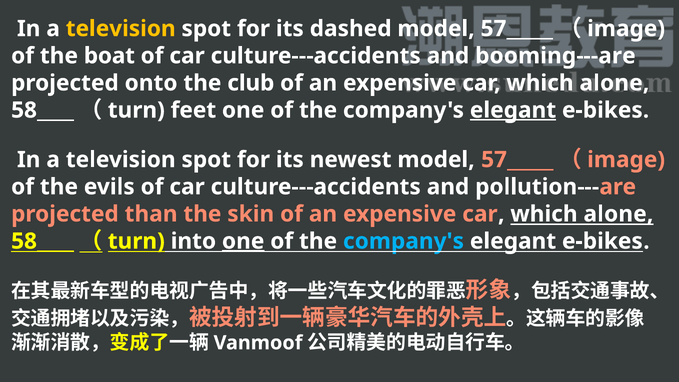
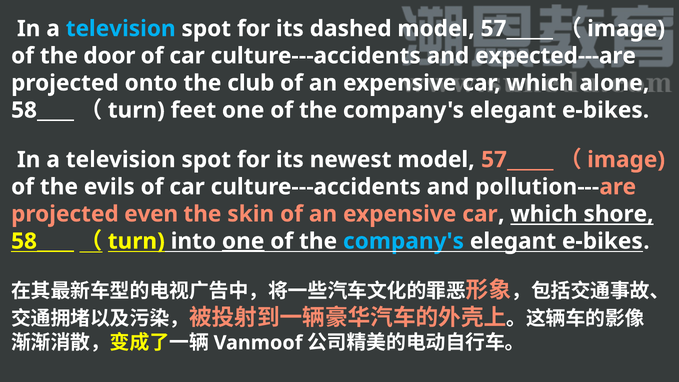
television colour: yellow -> light blue (121, 29)
boat: boat -> door (109, 56)
booming---are: booming---are -> expected---are (556, 56)
elegant underline: present -> none (513, 110)
than: than -> even (151, 214)
alone: alone -> shore (618, 214)
